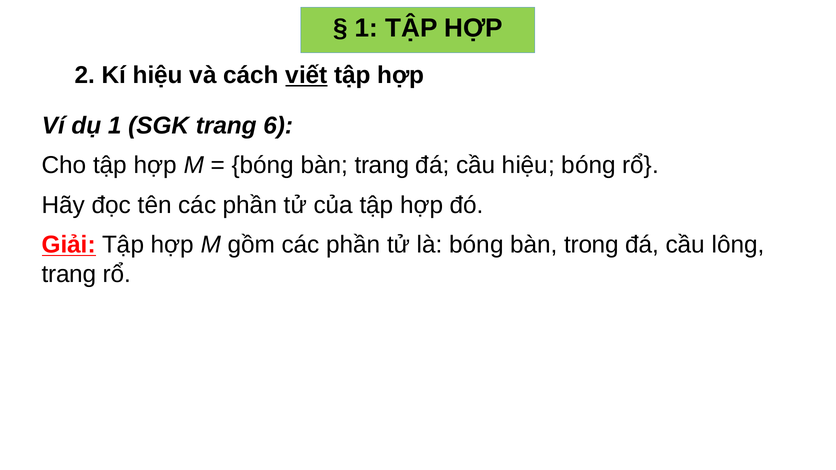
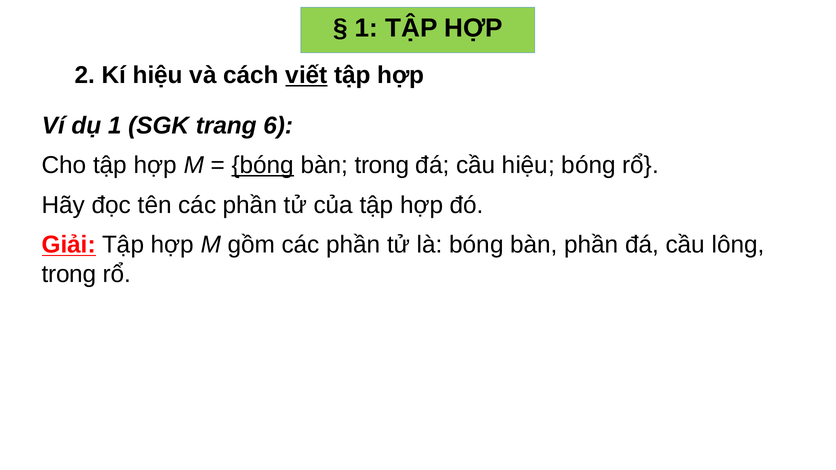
bóng underline: none -> present (263, 165)
bàn trang: trang -> trong (382, 165)
bàn trong: trong -> phần (591, 245)
trang: trang -> trong (69, 274)
